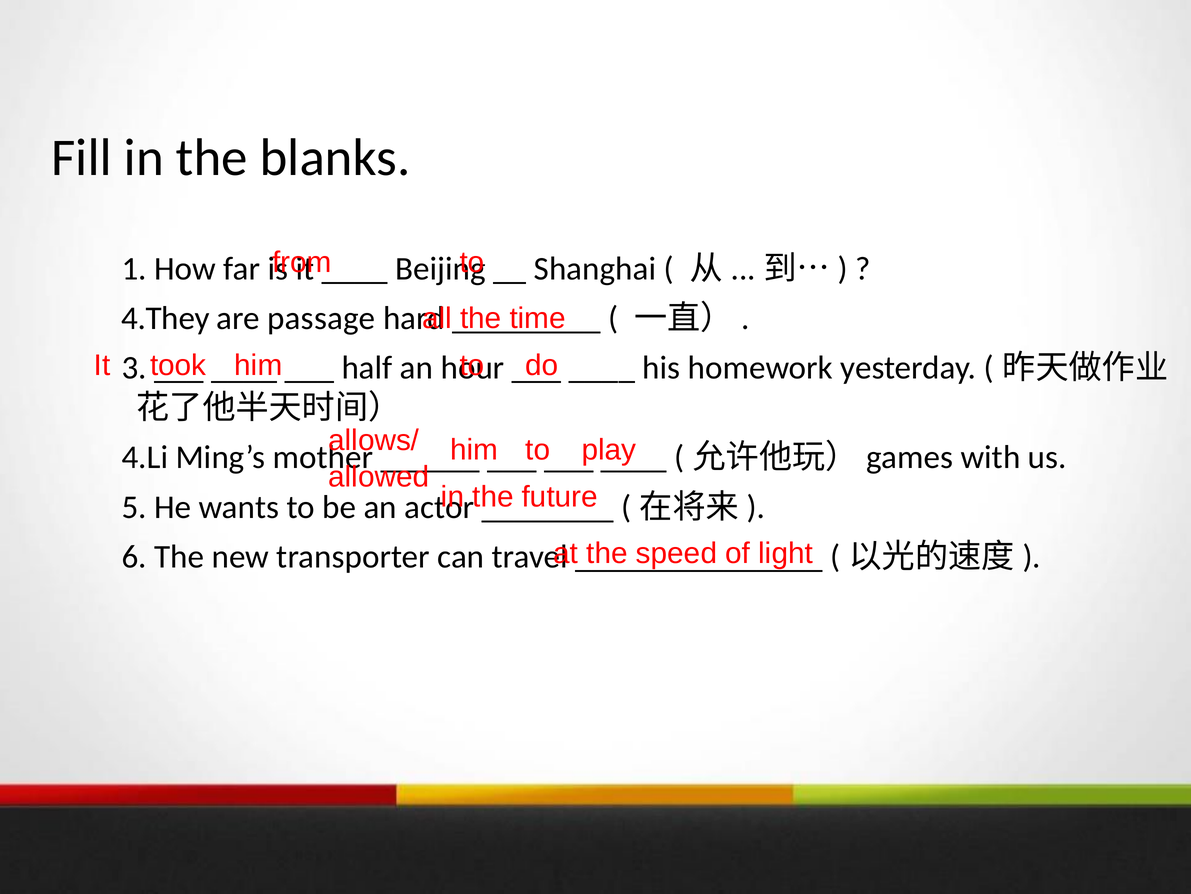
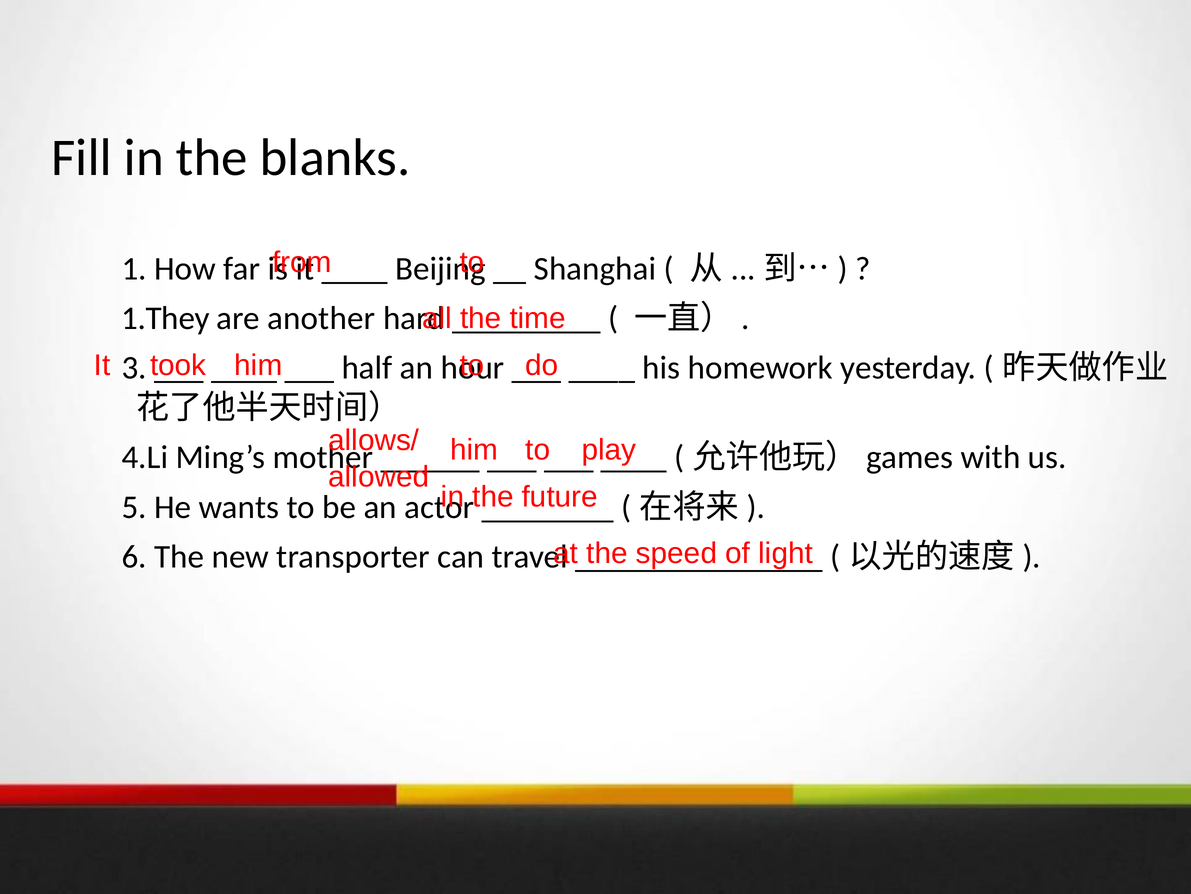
4.They: 4.They -> 1.They (165, 318)
passage: passage -> another (321, 318)
